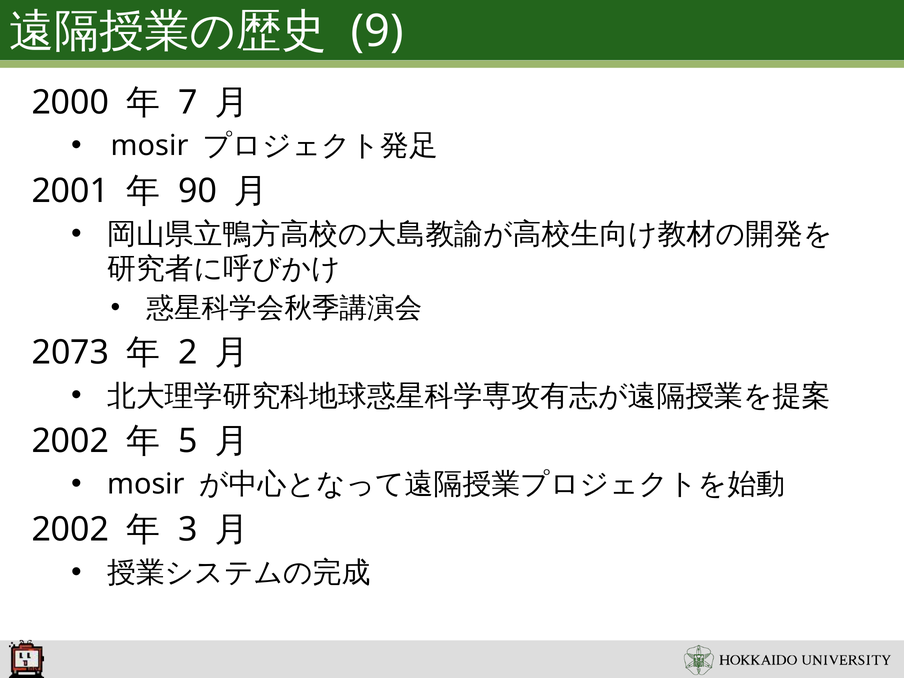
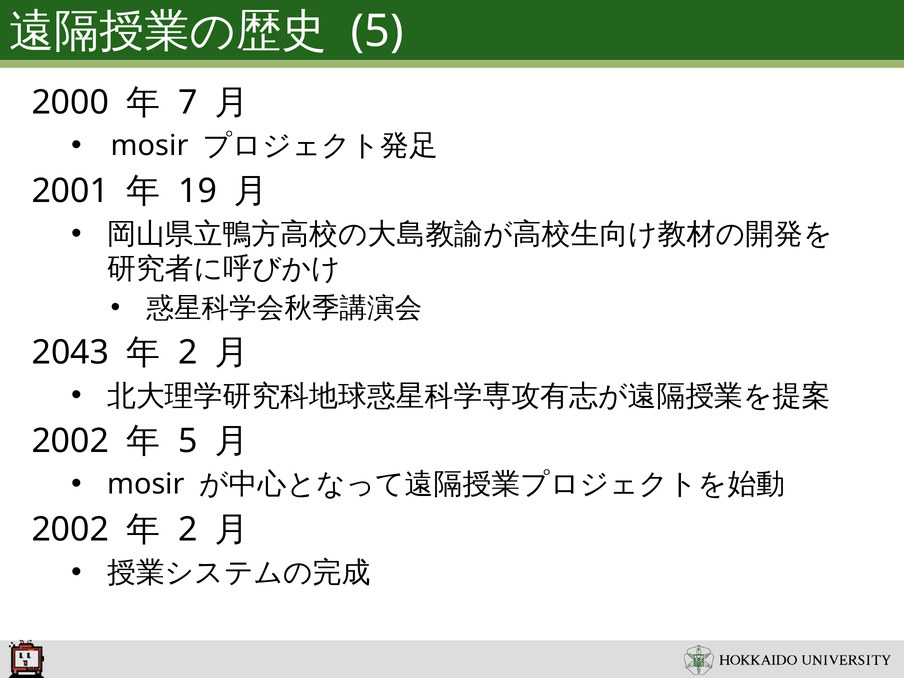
9: 9 -> 5 (377, 31)
90: 90 -> 19 (198, 191)
2073: 2073 -> 2043 (70, 353)
3: 3 -> 2 (188, 529)
